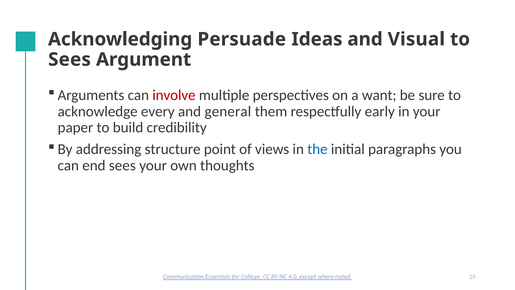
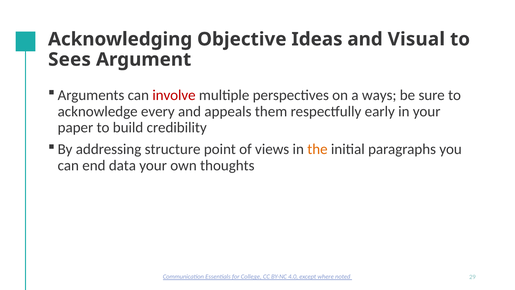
Persuade: Persuade -> Objective (242, 39)
want: want -> ways (379, 95)
general: general -> appeals (228, 111)
the colour: blue -> orange (317, 149)
end sees: sees -> data (122, 165)
